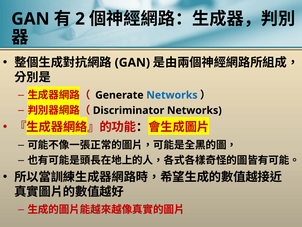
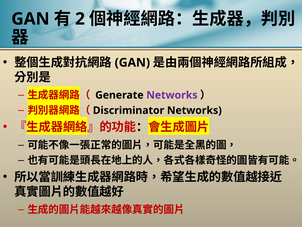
Networks colour: blue -> purple (172, 95)
